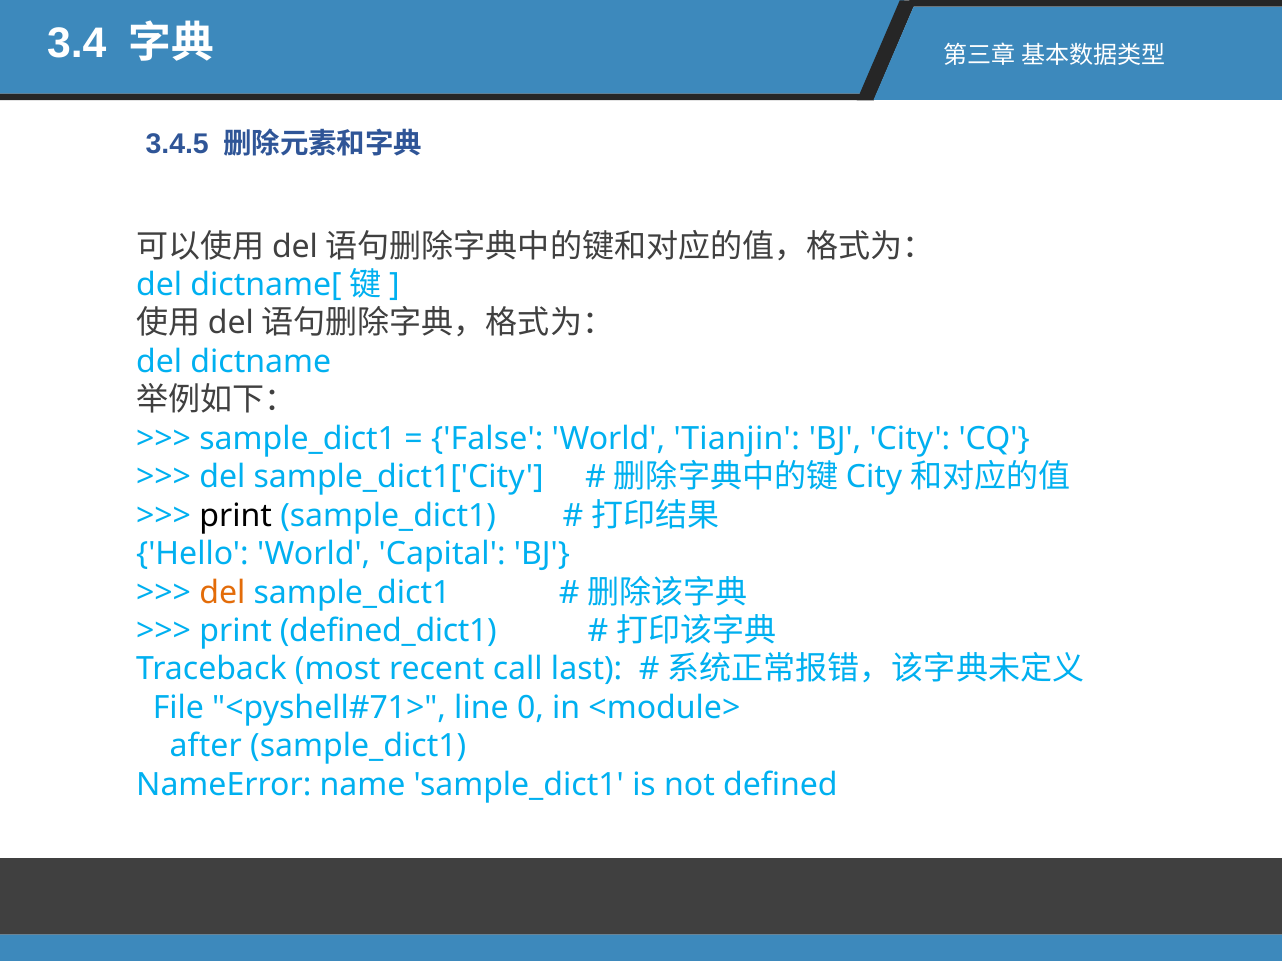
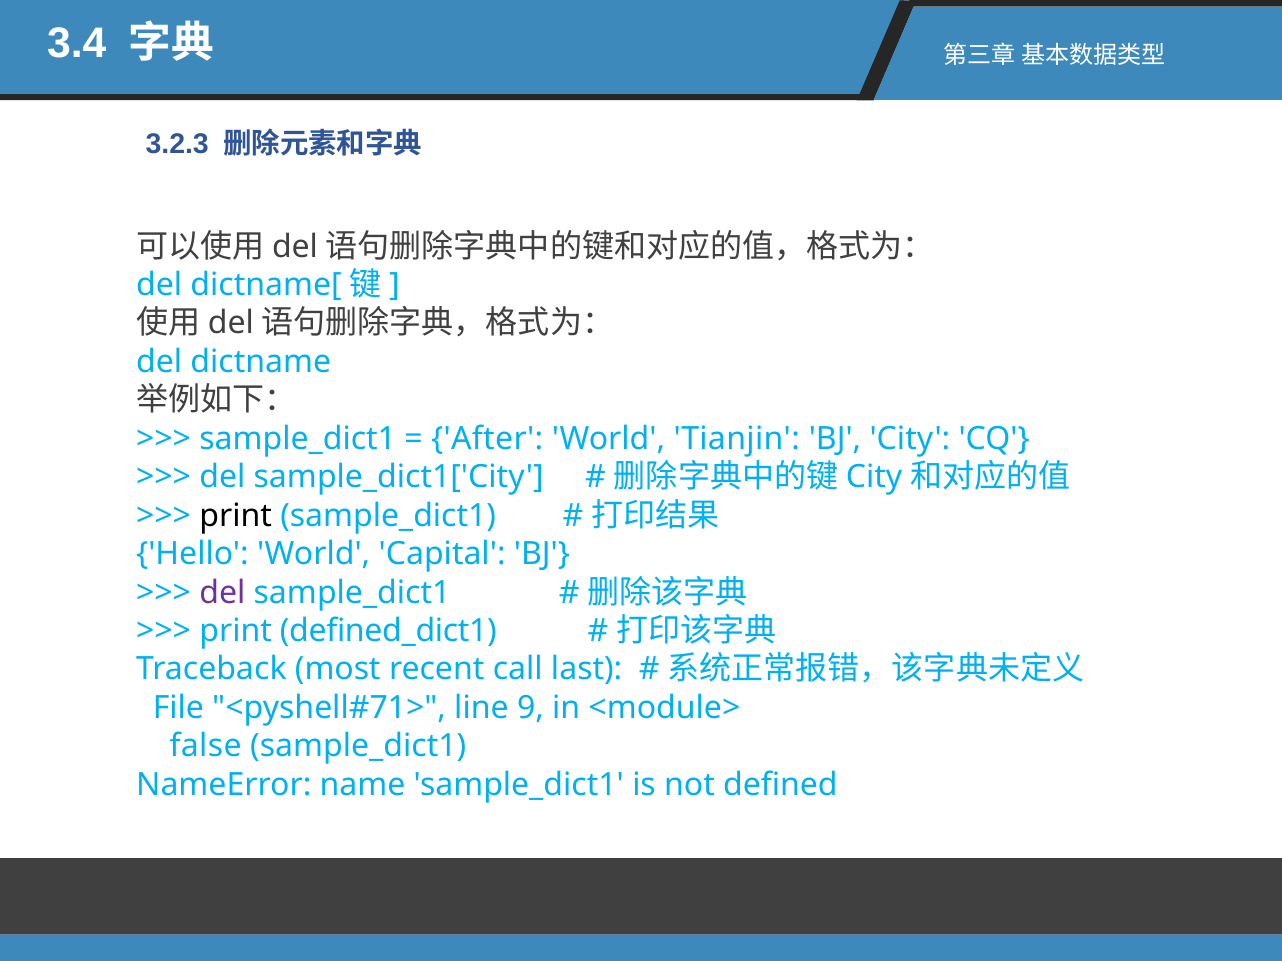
3.4.5: 3.4.5 -> 3.2.3 (177, 144)
False: False -> After (487, 439)
del colour: orange -> purple (222, 593)
0: 0 -> 9 (530, 708)
after: after -> false (206, 747)
